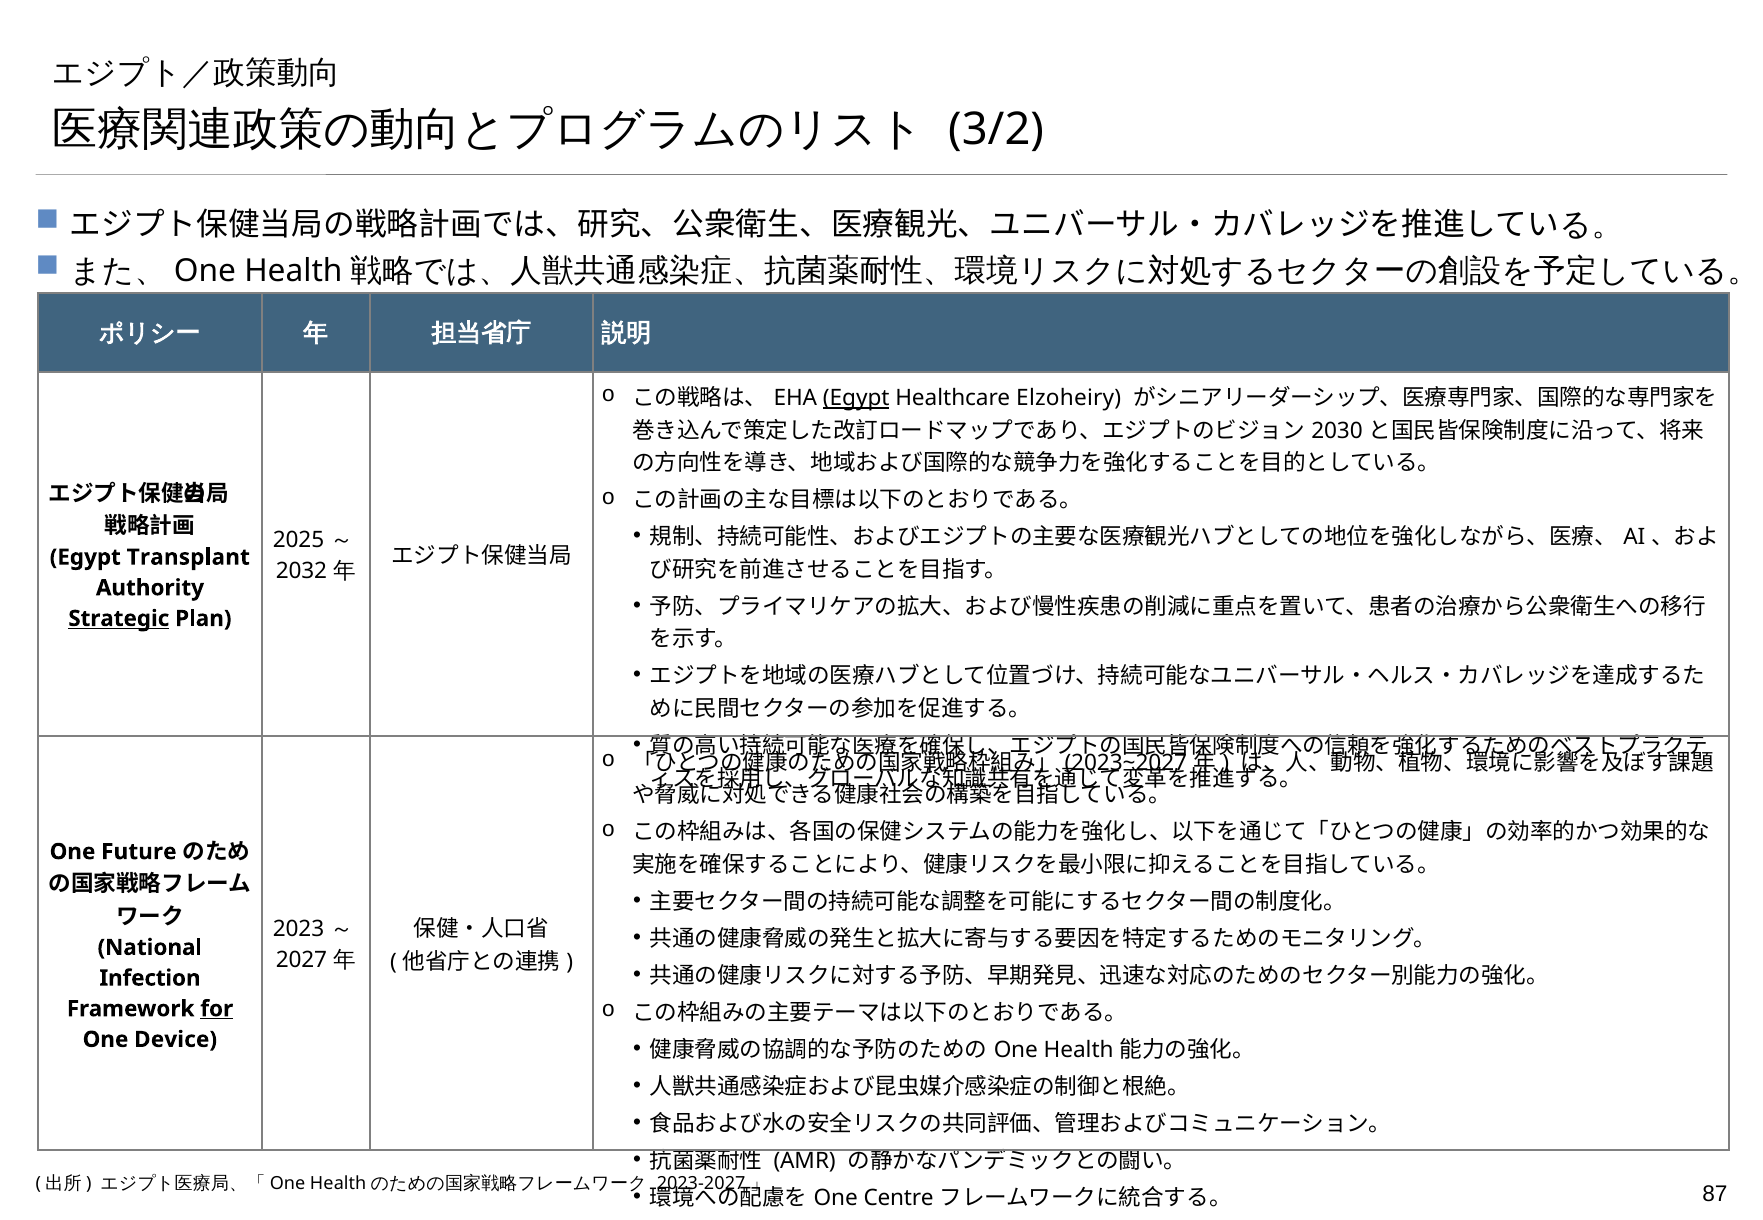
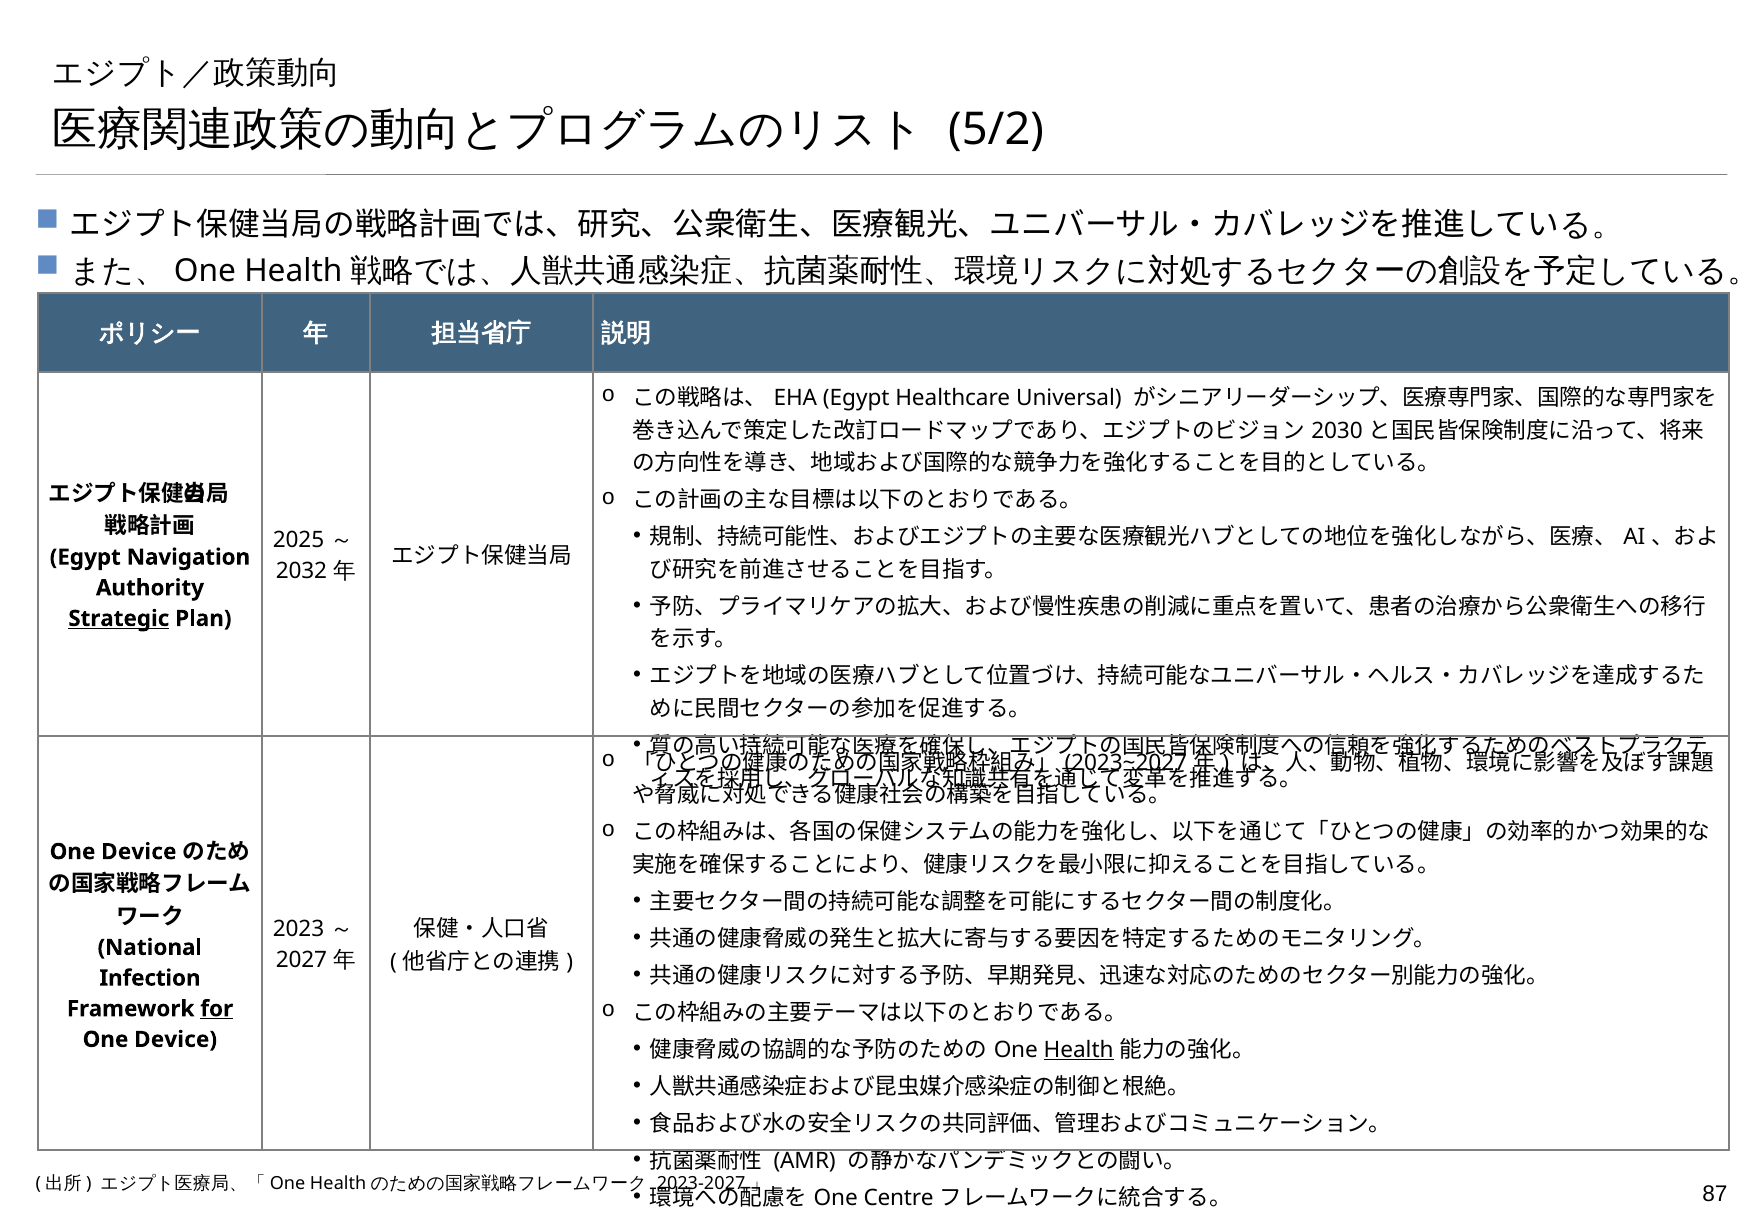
3/2: 3/2 -> 5/2 (996, 130)
Egypt underline: present -> none (856, 398)
Elzoheiry: Elzoheiry -> Universal (1069, 398)
Transplant: Transplant -> Navigation (188, 557)
Future: Future -> Device (139, 852)
Health underline: none -> present (1079, 1051)
